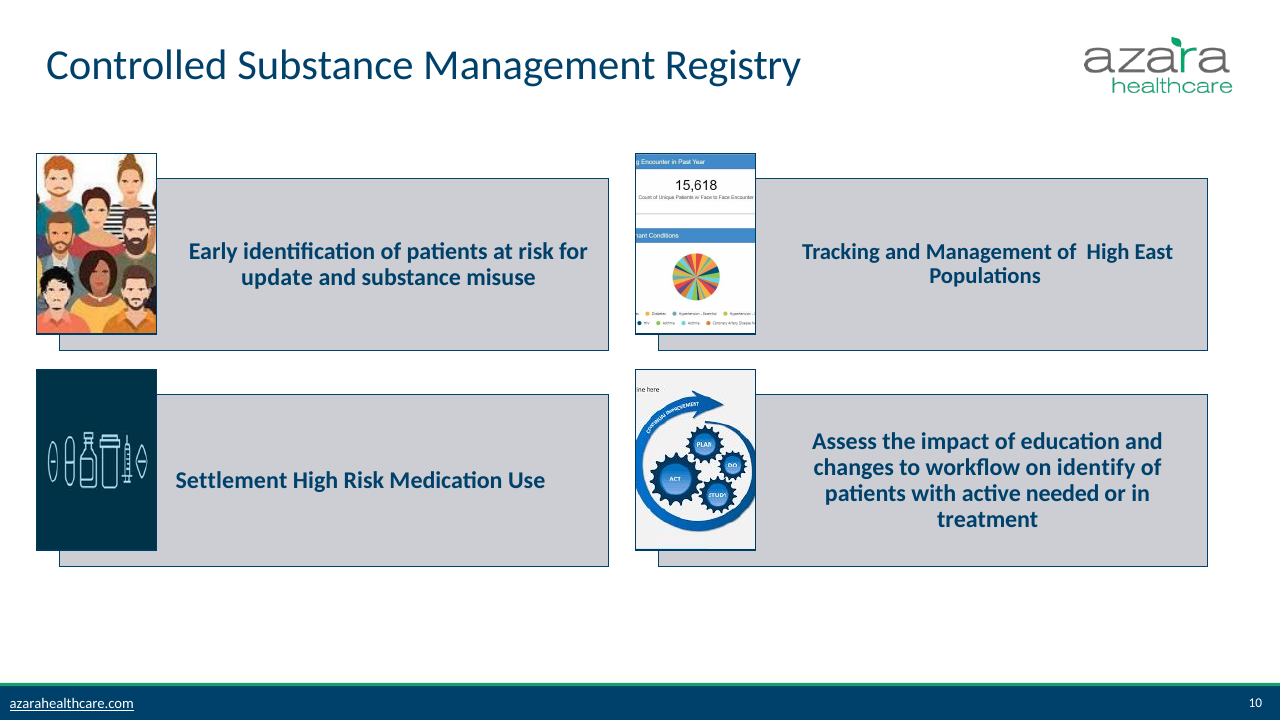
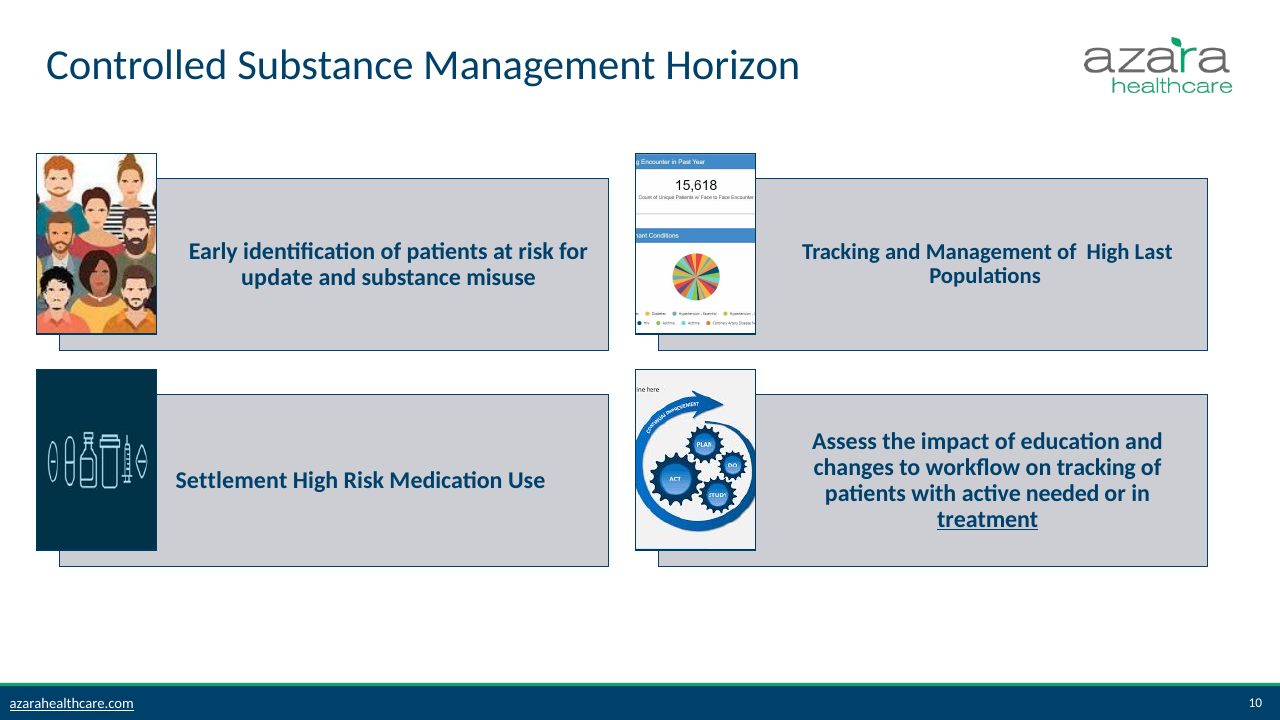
Registry: Registry -> Horizon (733, 66)
East: East -> Last (1154, 252)
on identify: identify -> tracking (1096, 467)
treatment underline: none -> present (988, 519)
